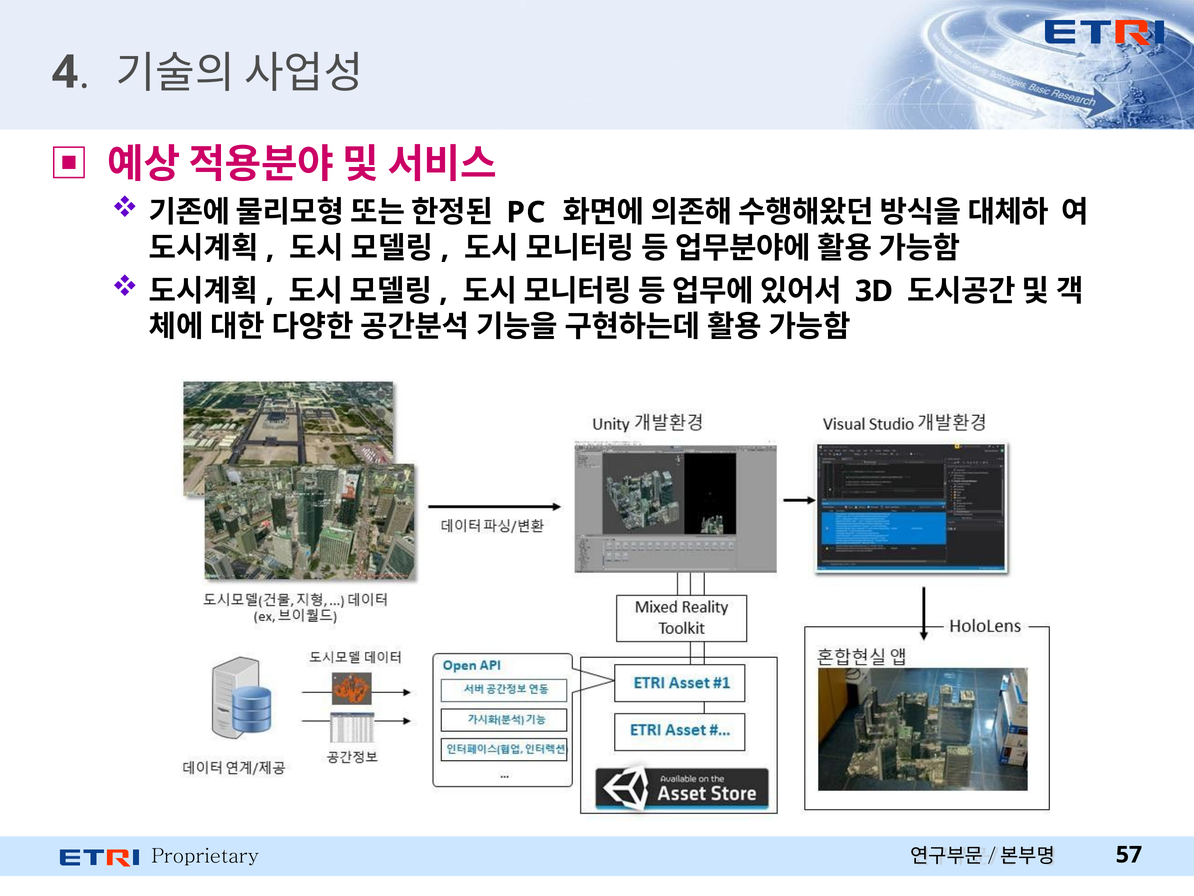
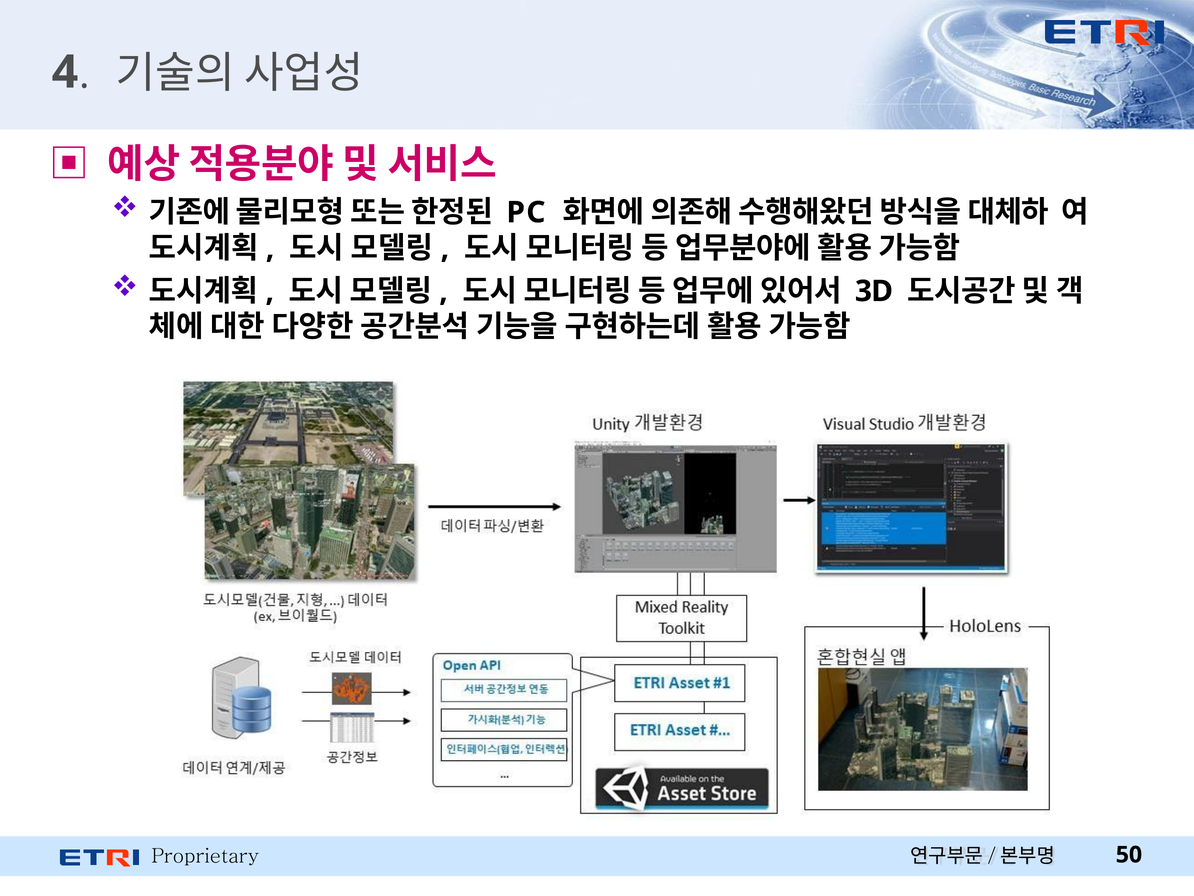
57: 57 -> 50 (1129, 854)
